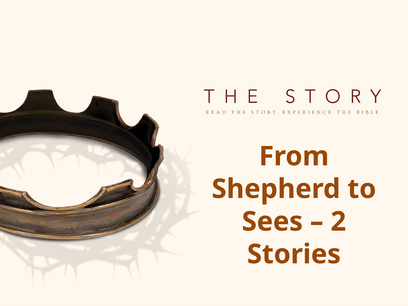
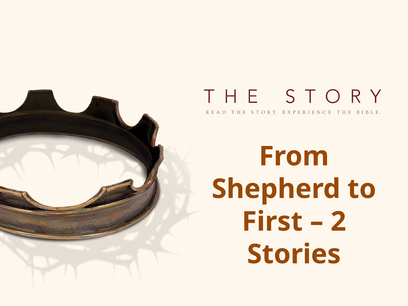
Sees: Sees -> First (272, 222)
